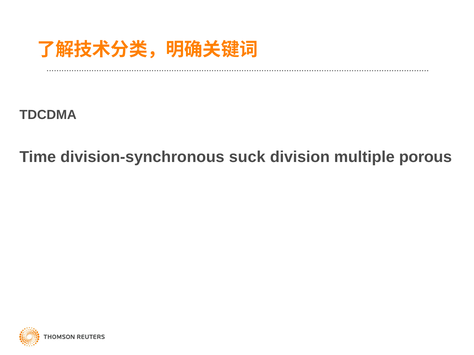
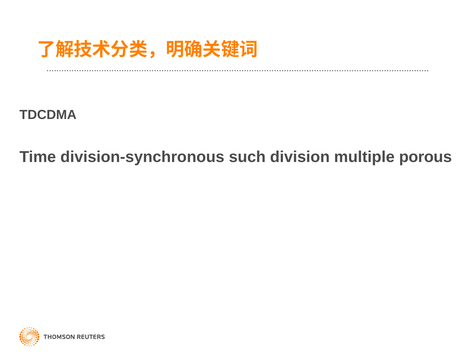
suck: suck -> such (247, 157)
